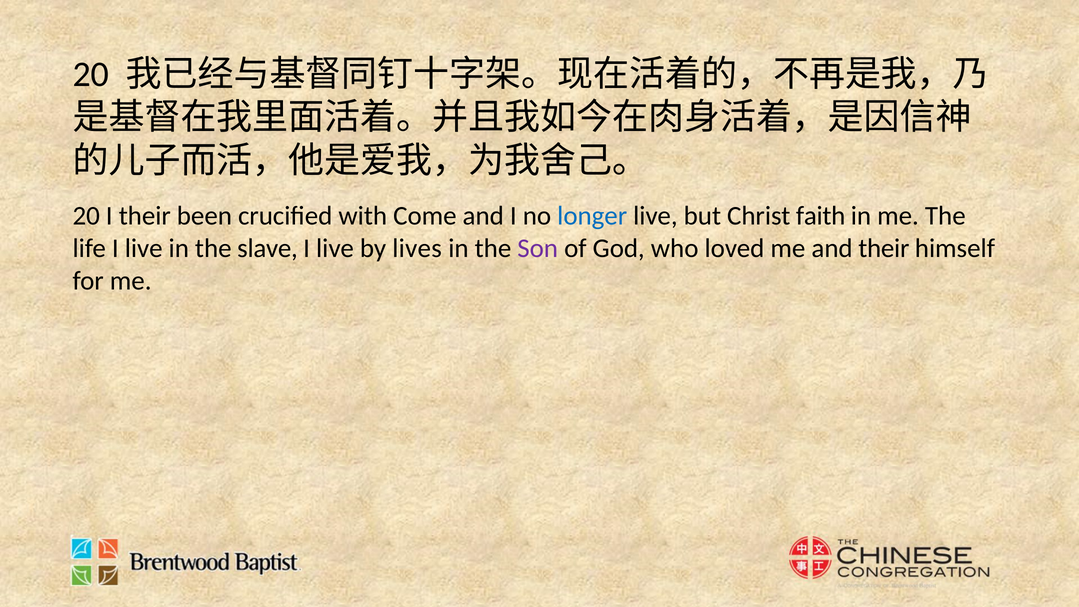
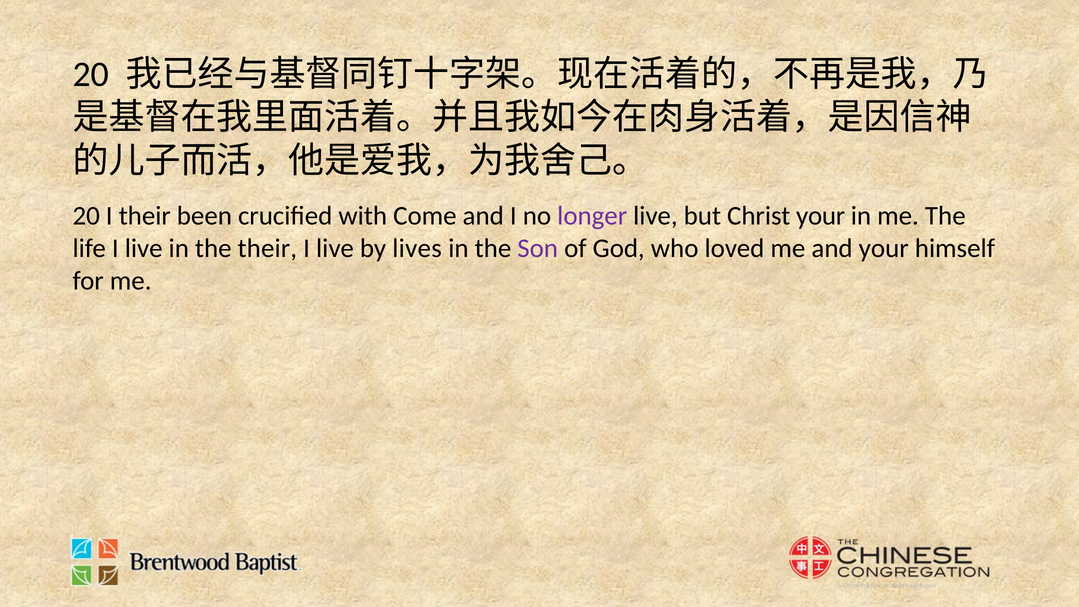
longer colour: blue -> purple (592, 216)
Christ faith: faith -> your (821, 216)
the slave: slave -> their (267, 248)
and their: their -> your (884, 248)
